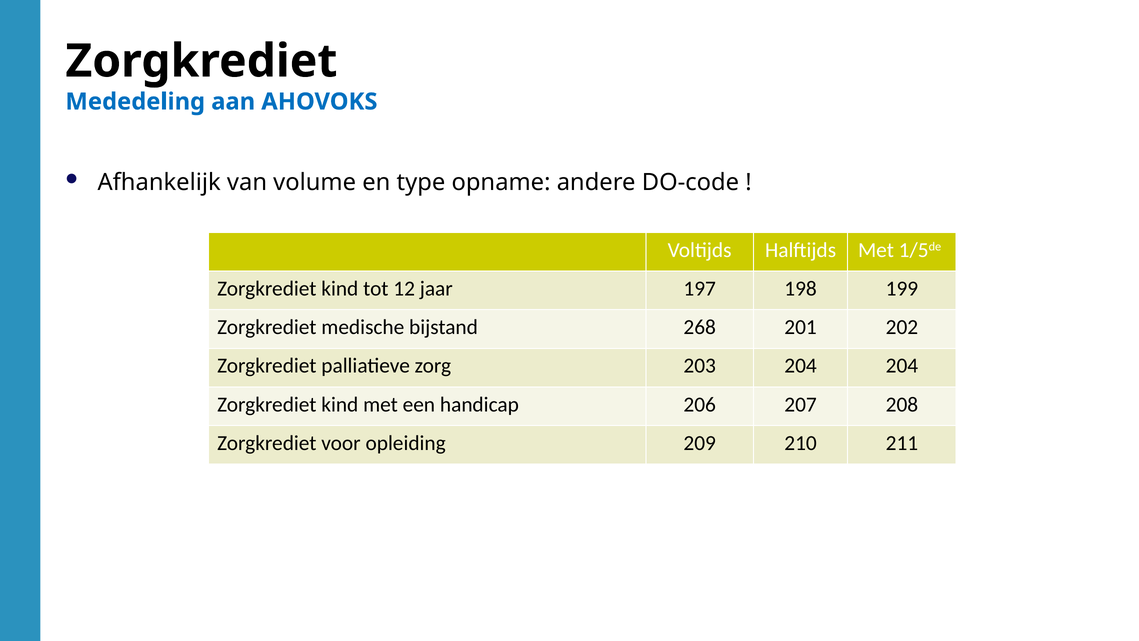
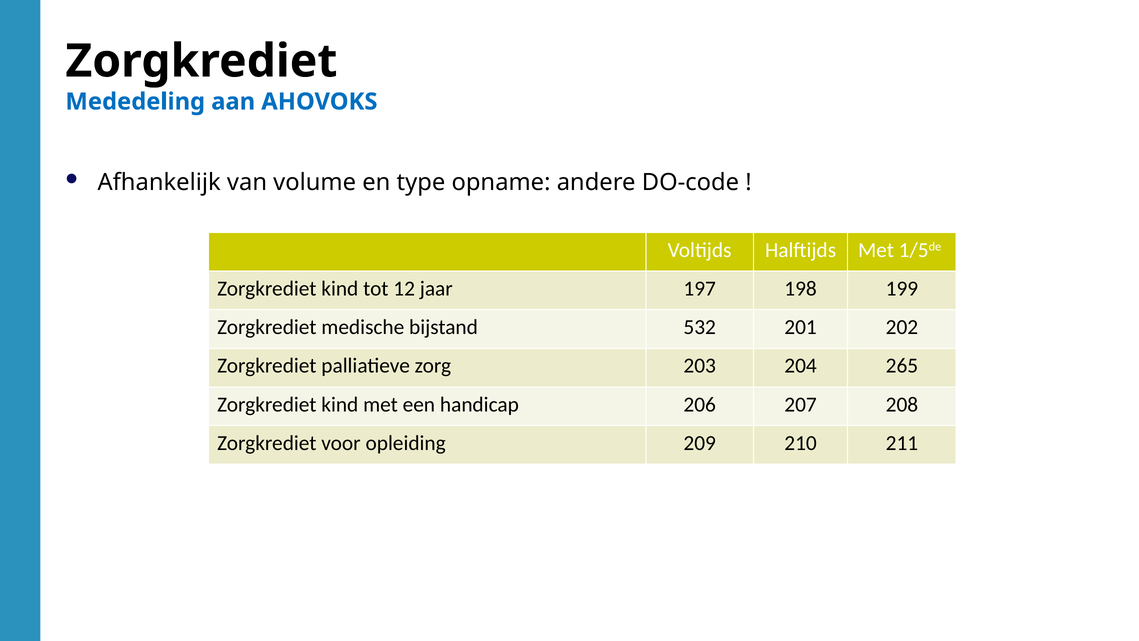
268: 268 -> 532 (700, 327)
204 204: 204 -> 265 (902, 366)
